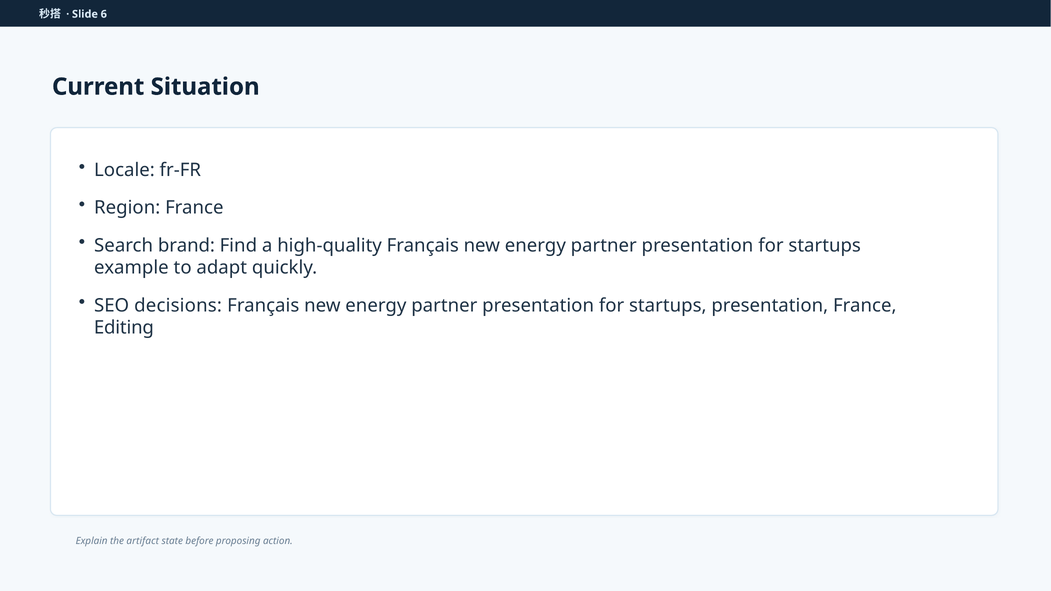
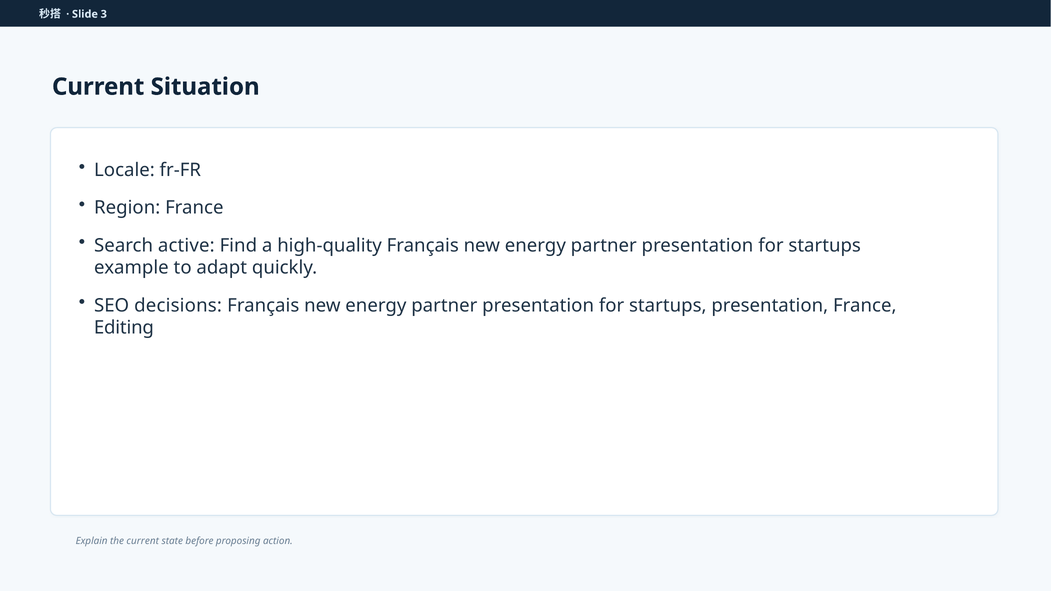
6: 6 -> 3 (104, 14)
brand: brand -> active (186, 245)
the artifact: artifact -> current (143, 541)
